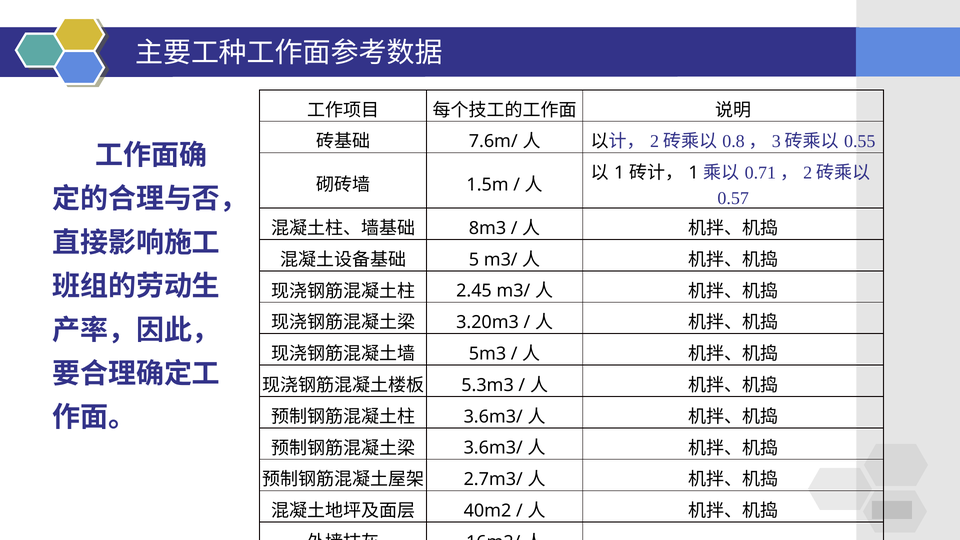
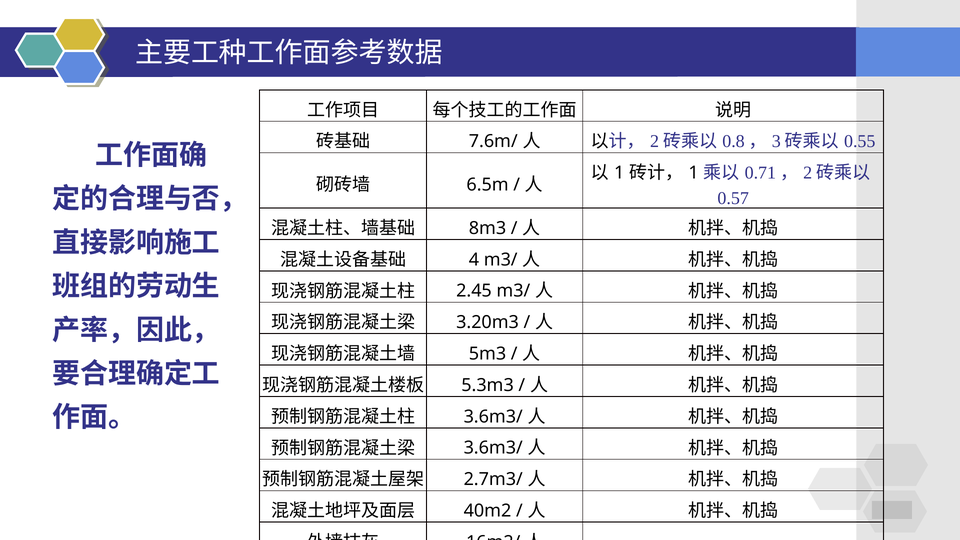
1.5m: 1.5m -> 6.5m (488, 185)
5: 5 -> 4 (474, 260)
